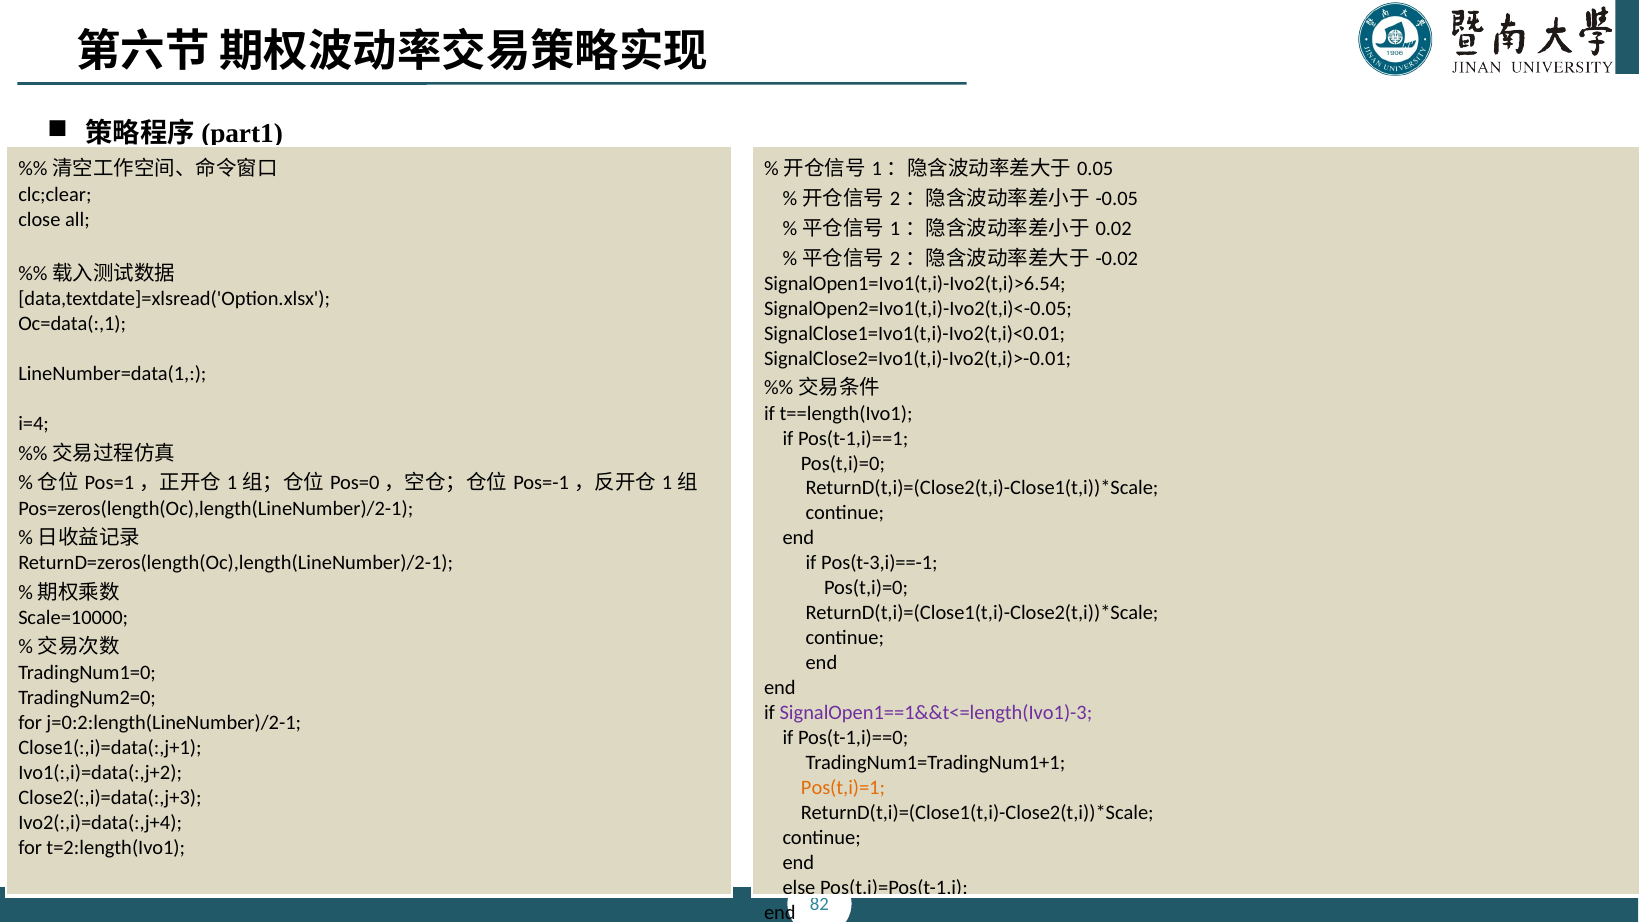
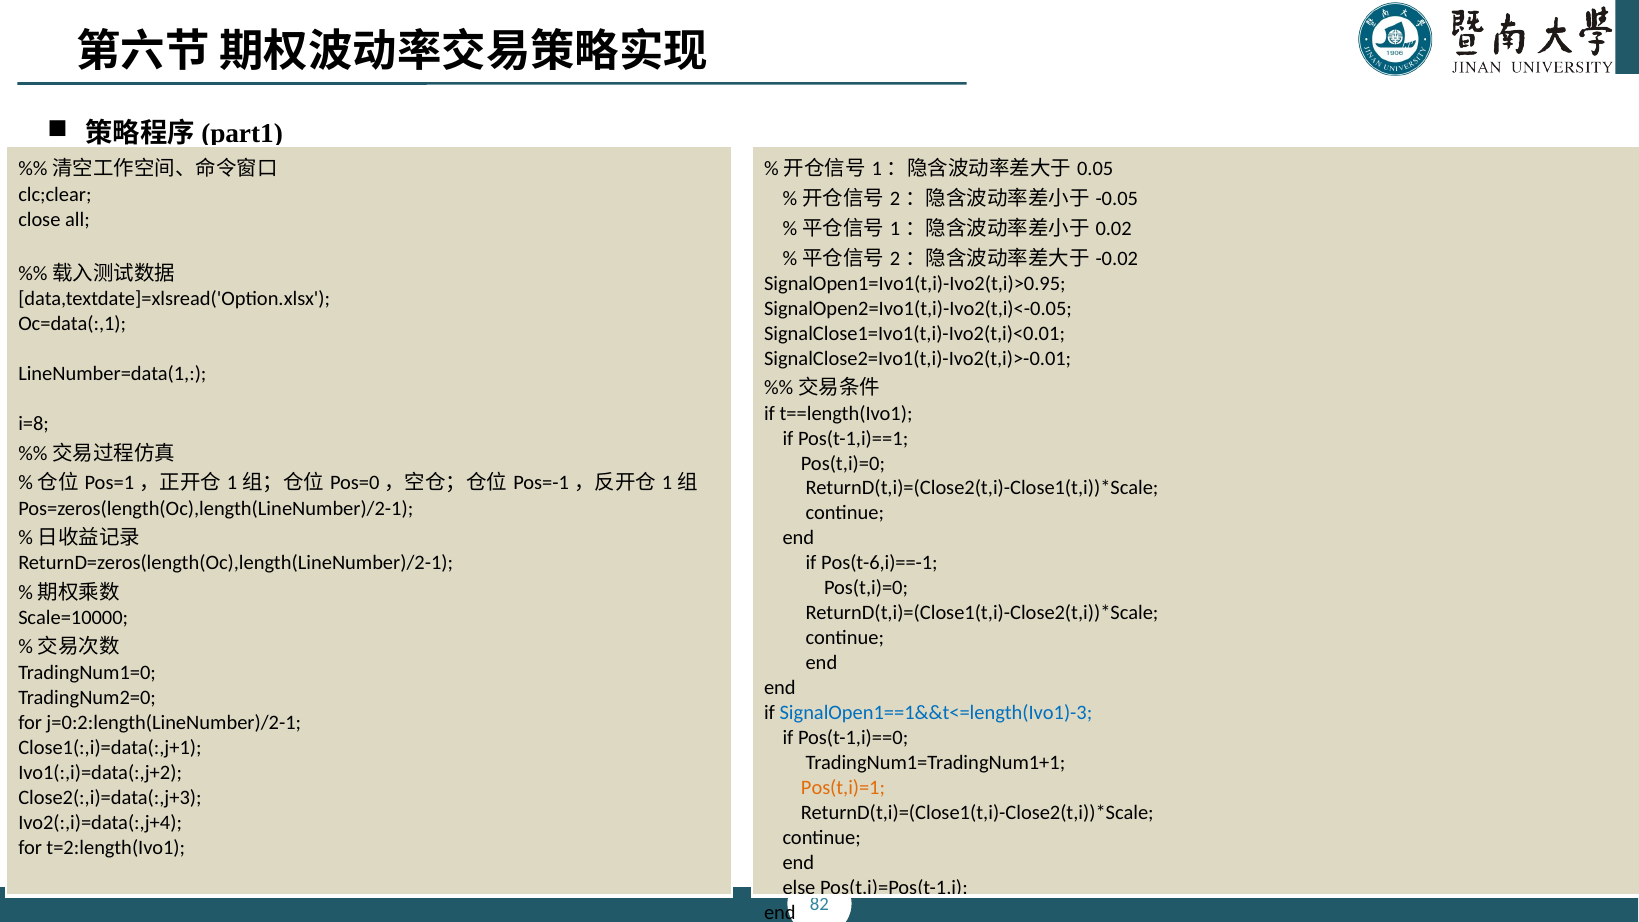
SignalOpen1=Ivo1(t,i)-Ivo2(t,i)>6.54: SignalOpen1=Ivo1(t,i)-Ivo2(t,i)>6.54 -> SignalOpen1=Ivo1(t,i)-Ivo2(t,i)>0.95 (915, 284)
i=4: i=4 -> i=8 (34, 424)
Pos(t-3,i)==-1: Pos(t-3,i)==-1 -> Pos(t-6,i)==-1 (879, 563)
SignalOpen1==1&&t<=length(Ivo1)-3 colour: purple -> blue (936, 713)
